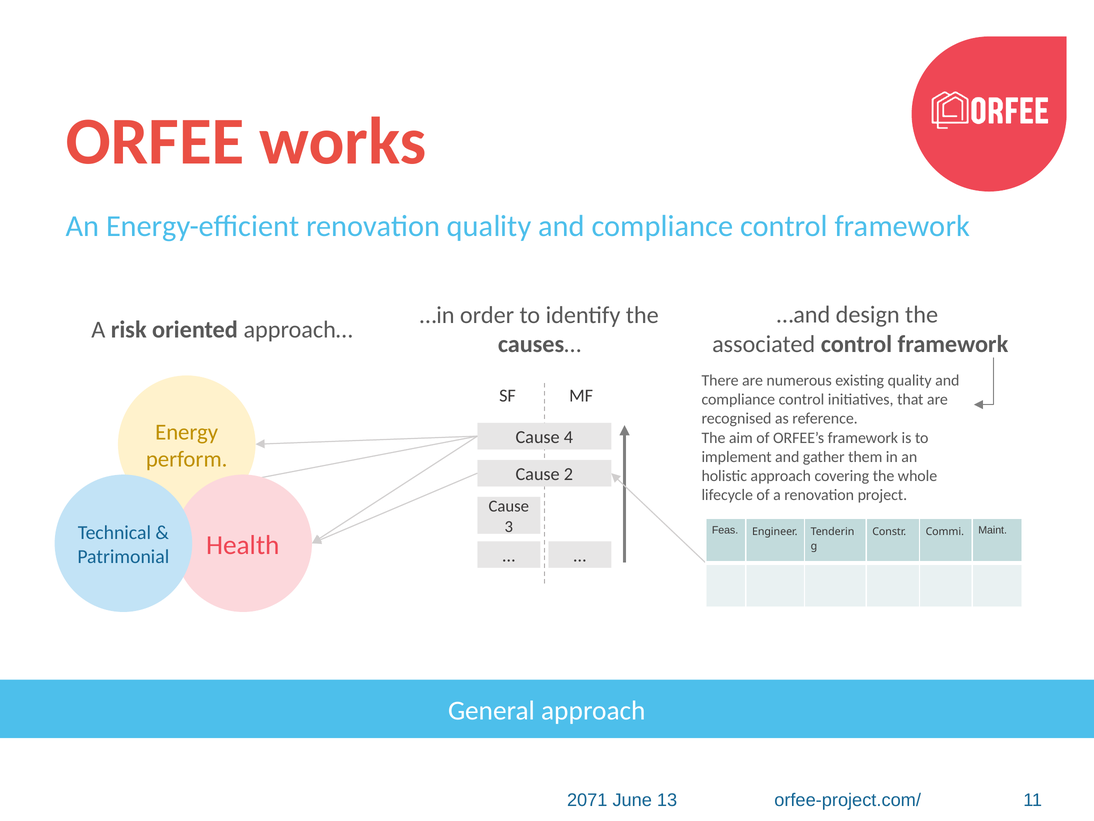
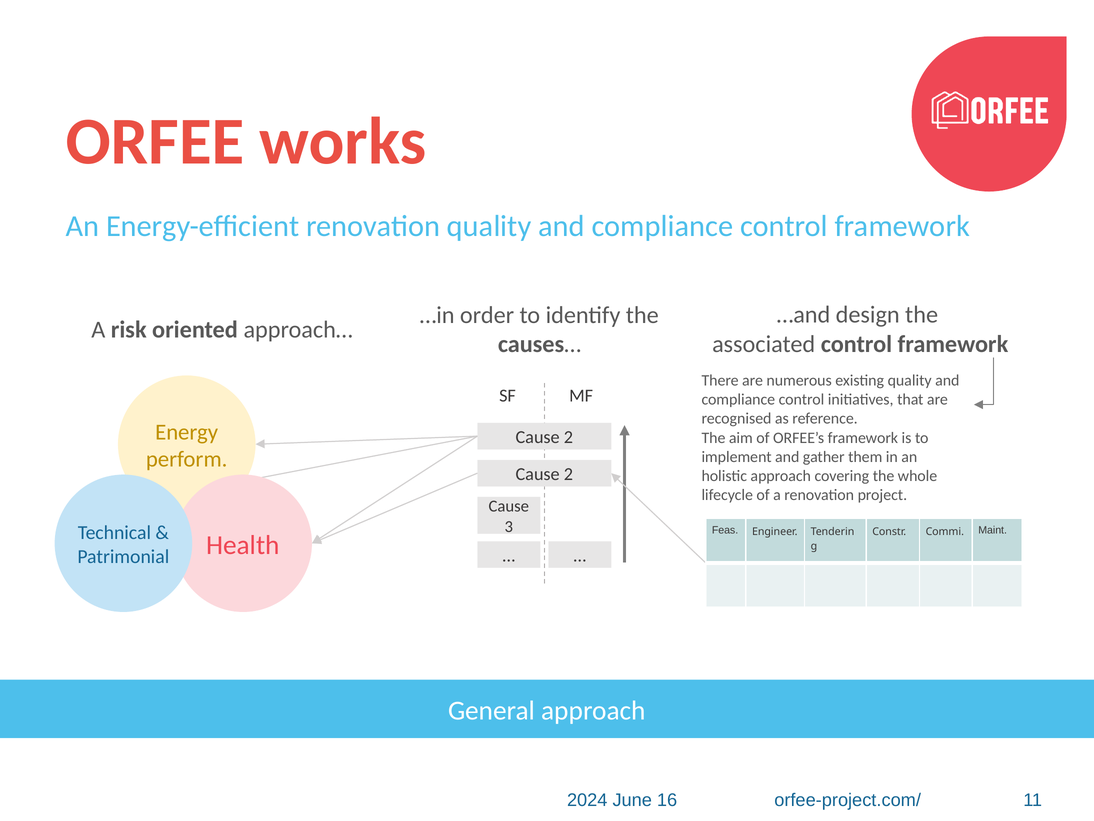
4: 4 -> 2 (568, 437)
2071: 2071 -> 2024 (587, 800)
13: 13 -> 16 (667, 800)
